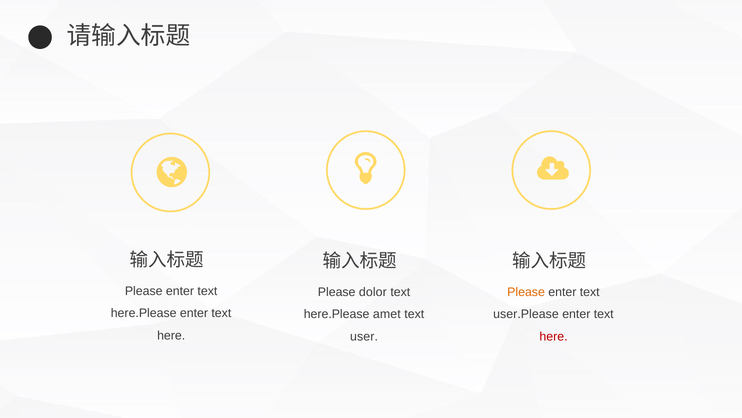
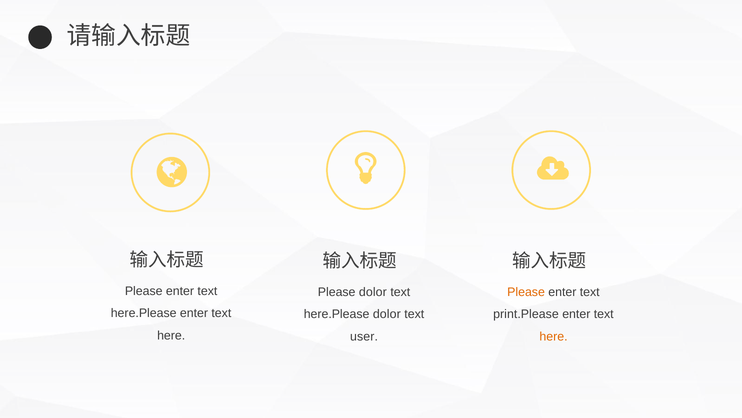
here.Please amet: amet -> dolor (387, 314)
user.Please: user.Please -> print.Please (526, 314)
here colour: red -> orange (554, 336)
